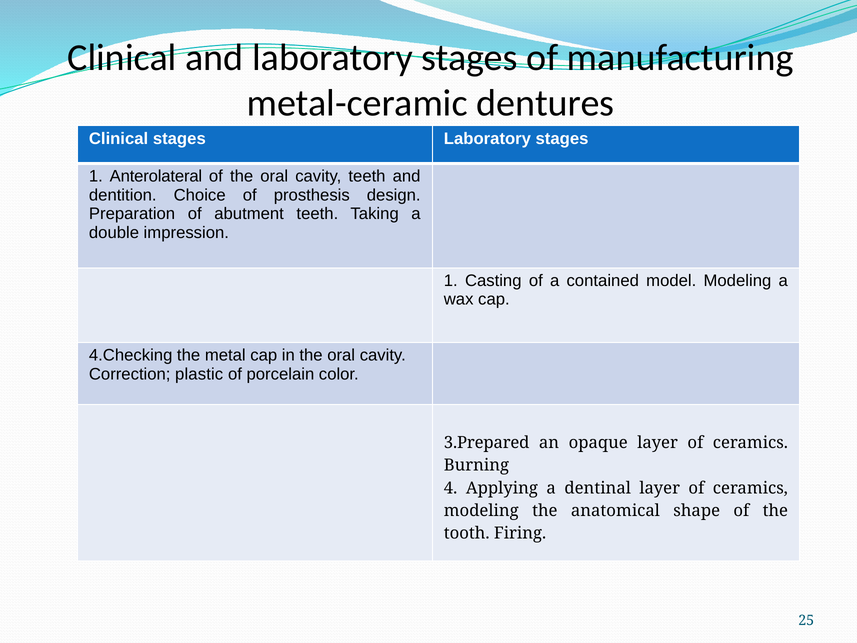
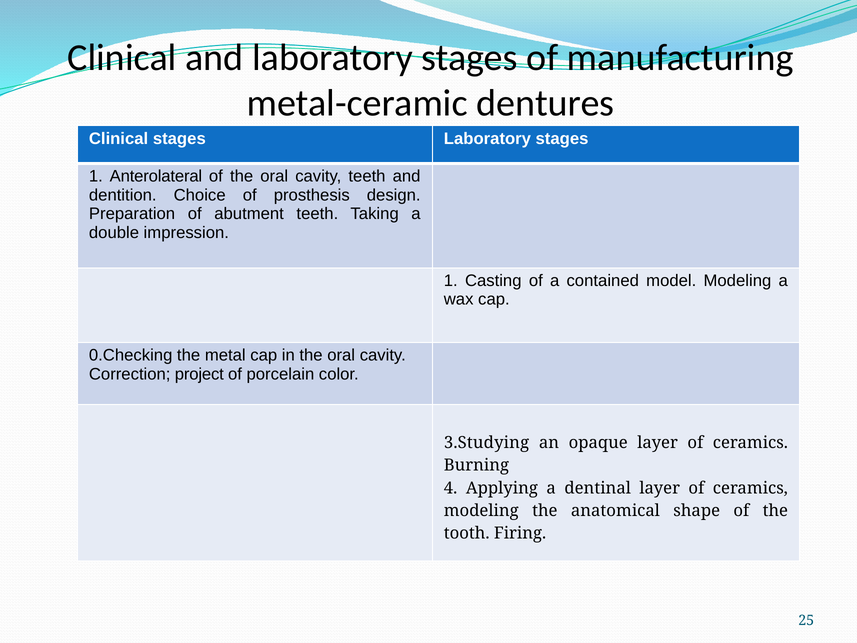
4.Checking: 4.Checking -> 0.Checking (131, 355)
plastic: plastic -> project (199, 374)
3.Prepared: 3.Prepared -> 3.Studying (487, 442)
